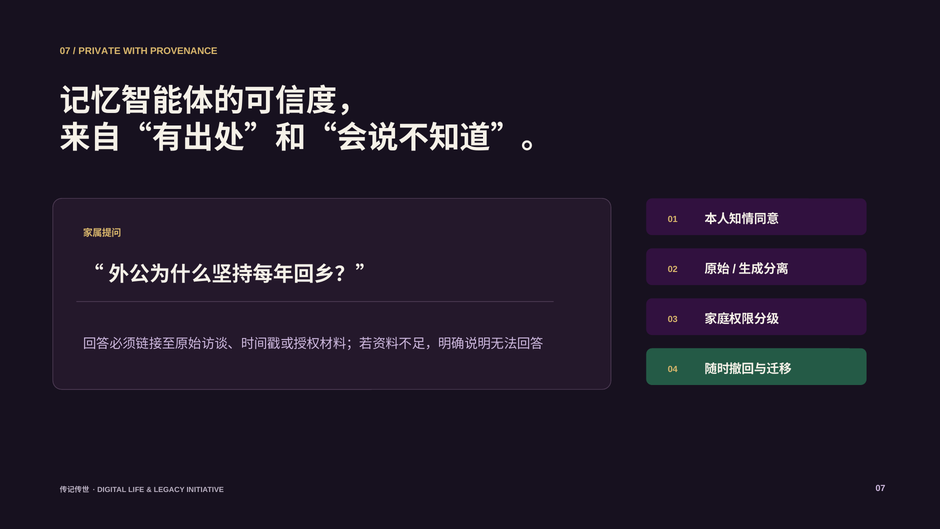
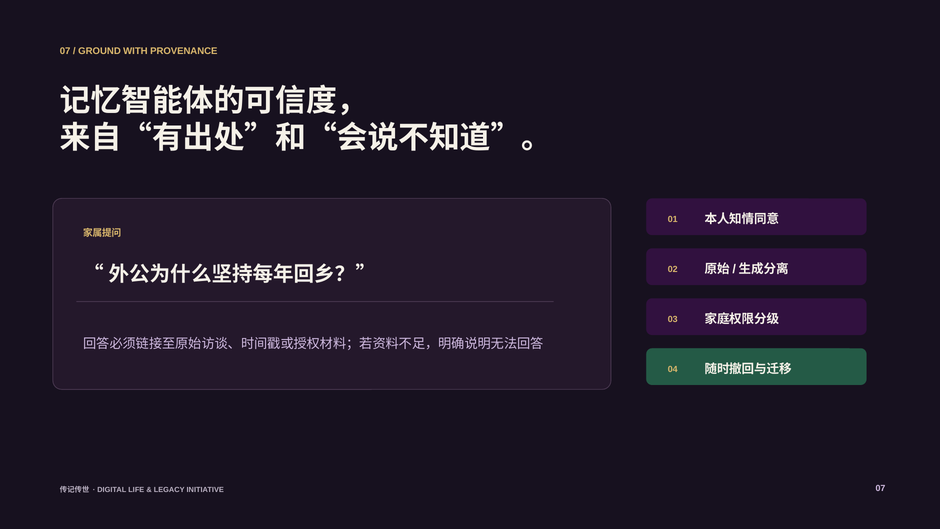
PRIVATE: PRIVATE -> GROUND (100, 51)
